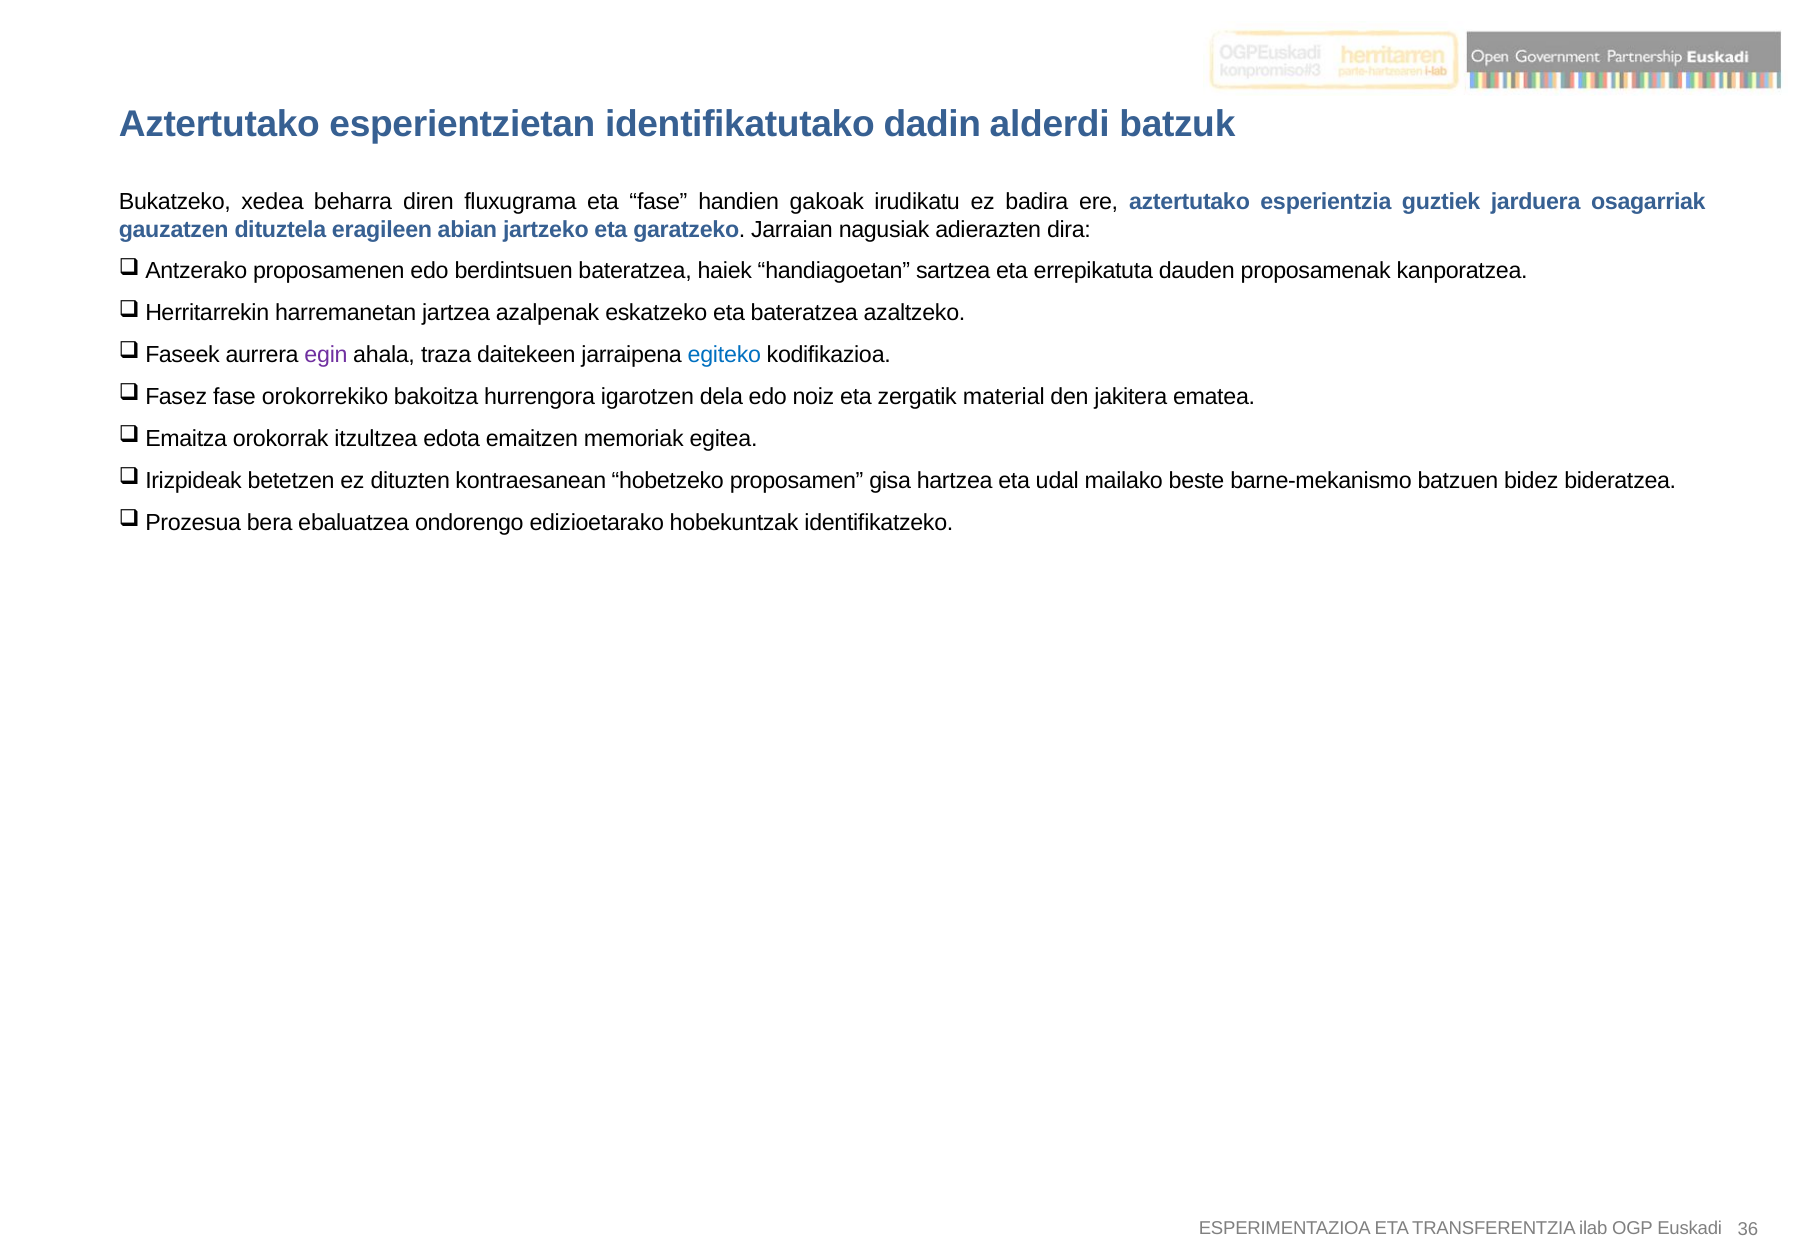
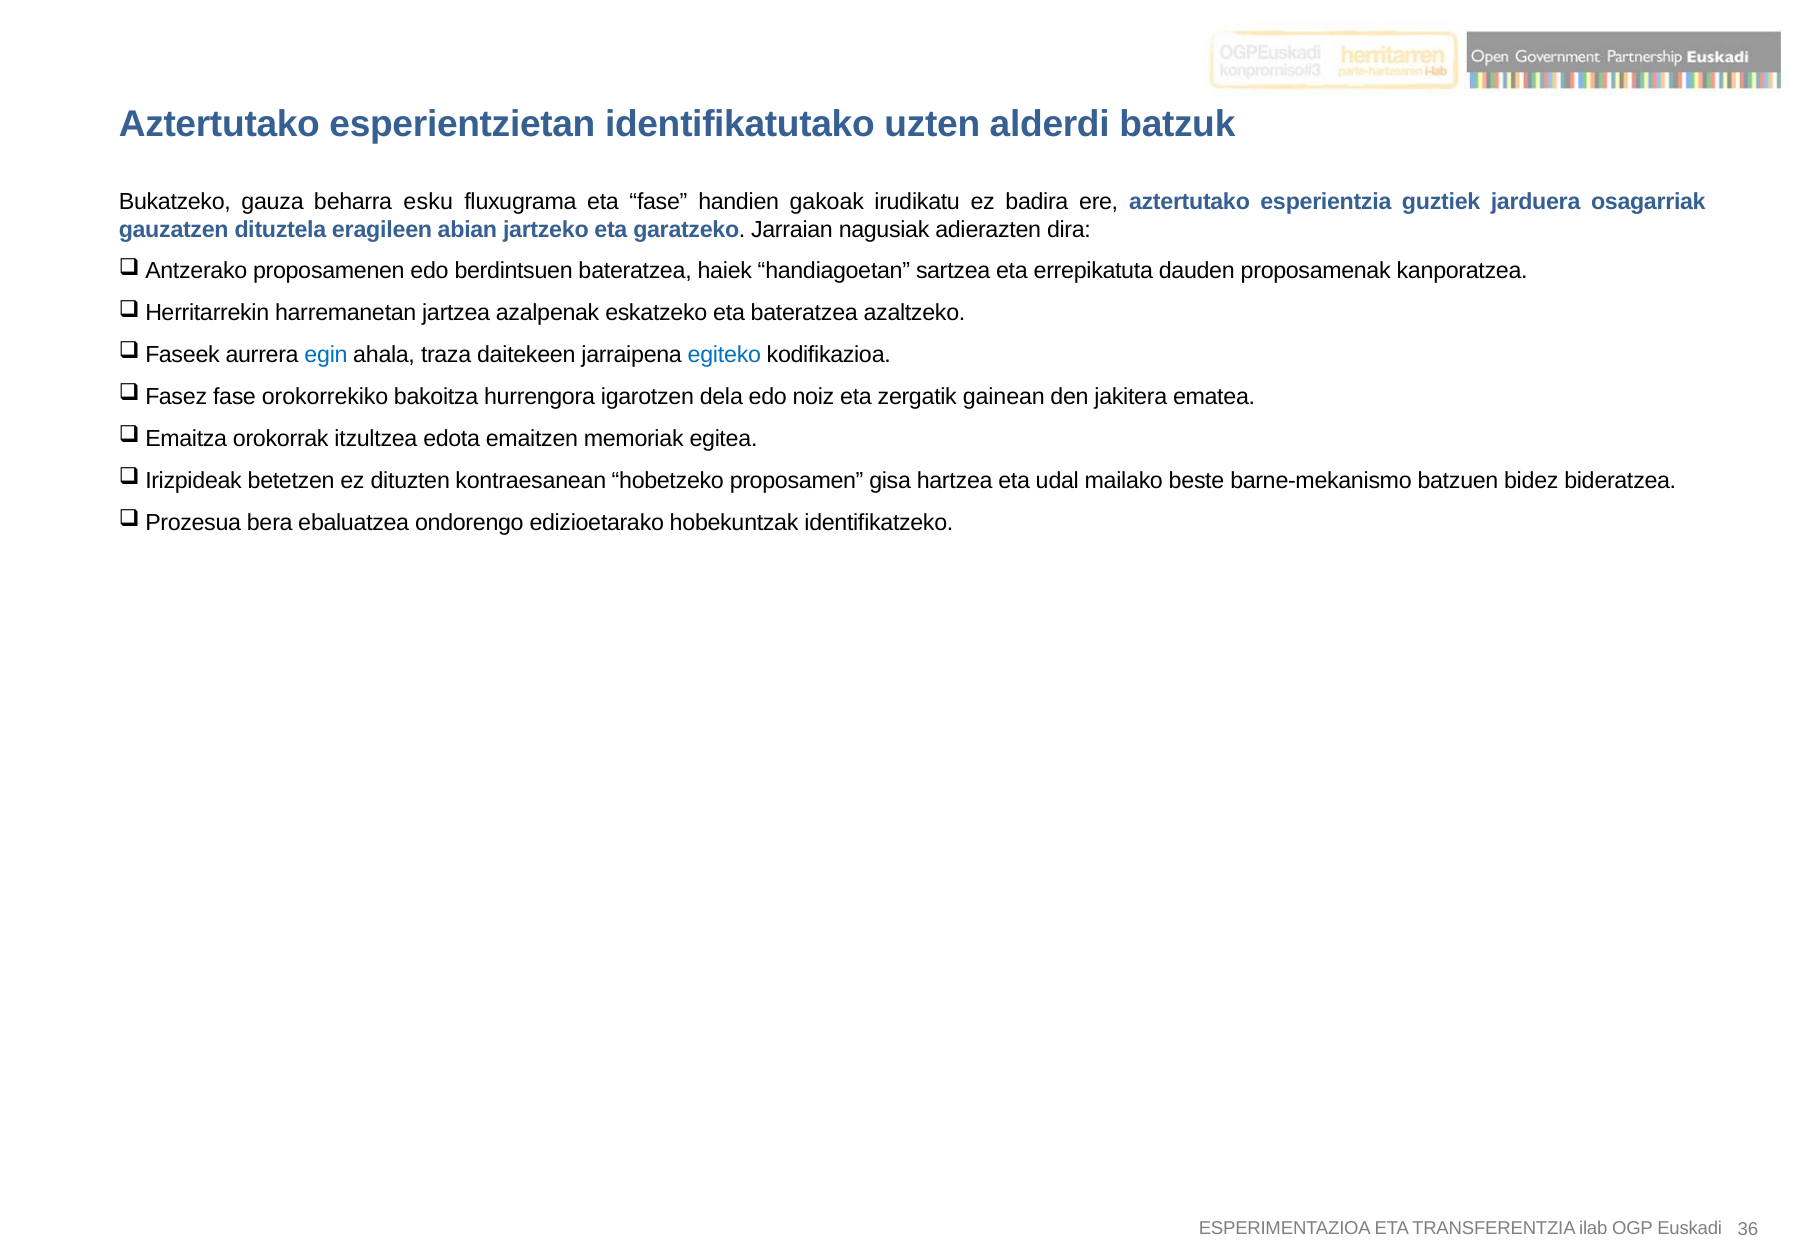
dadin: dadin -> uzten (932, 124)
xedea: xedea -> gauza (273, 201)
diren: diren -> esku (428, 201)
egin colour: purple -> blue (326, 355)
material: material -> gainean (1004, 397)
